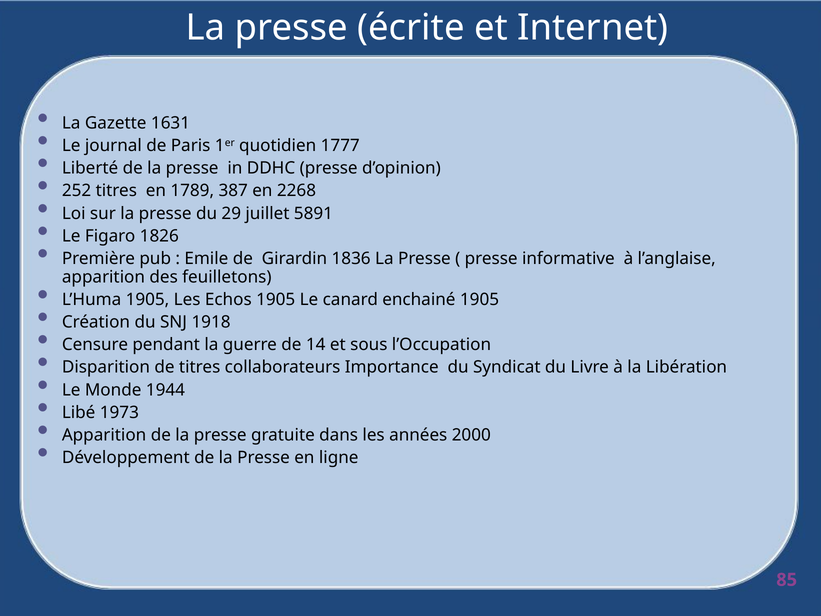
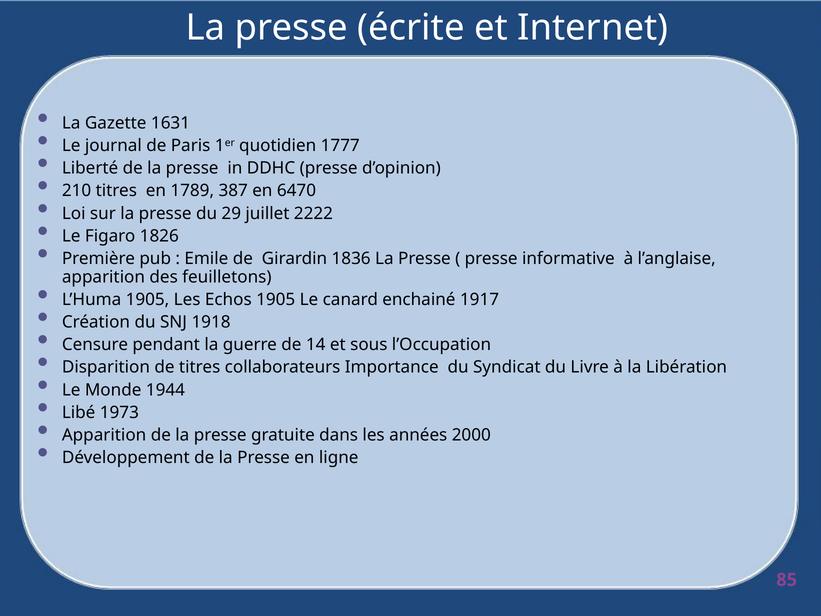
252: 252 -> 210 (77, 191)
2268: 2268 -> 6470 (296, 191)
5891: 5891 -> 2222 (313, 213)
enchainé 1905: 1905 -> 1917 (479, 299)
